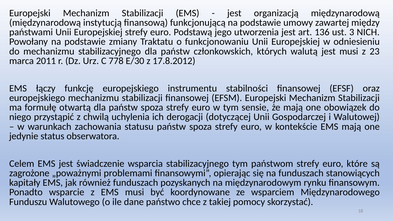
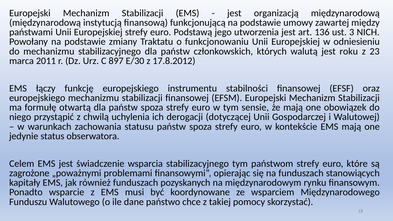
jest musi: musi -> roku (349, 51)
778: 778 -> 897 (116, 61)
